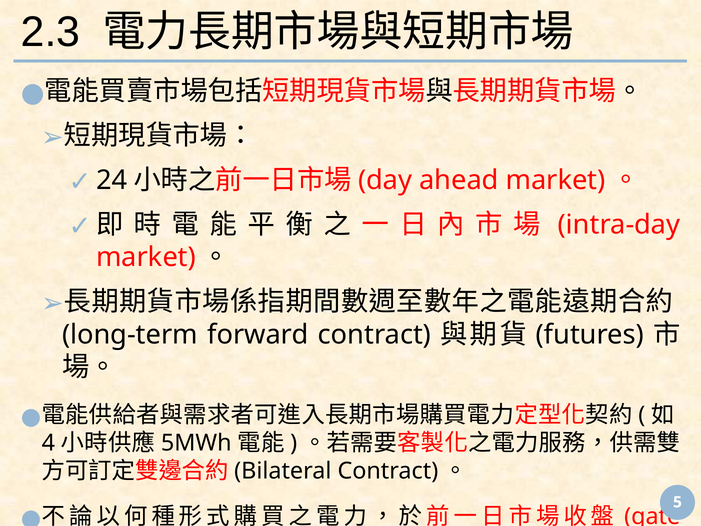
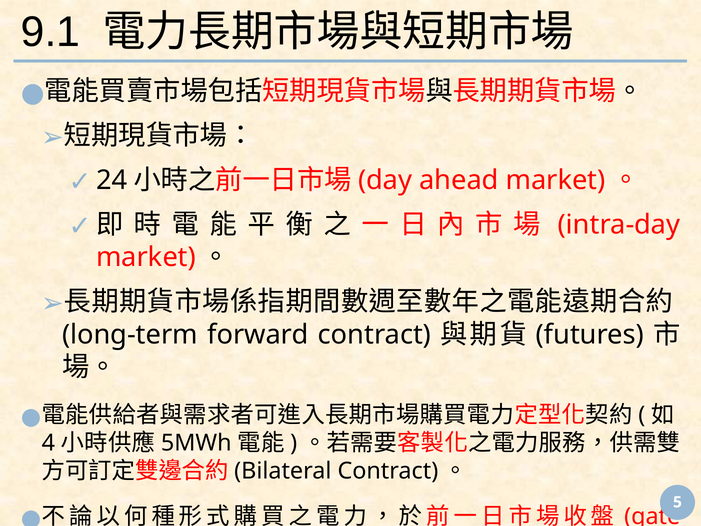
2.3: 2.3 -> 9.1 (51, 32)
